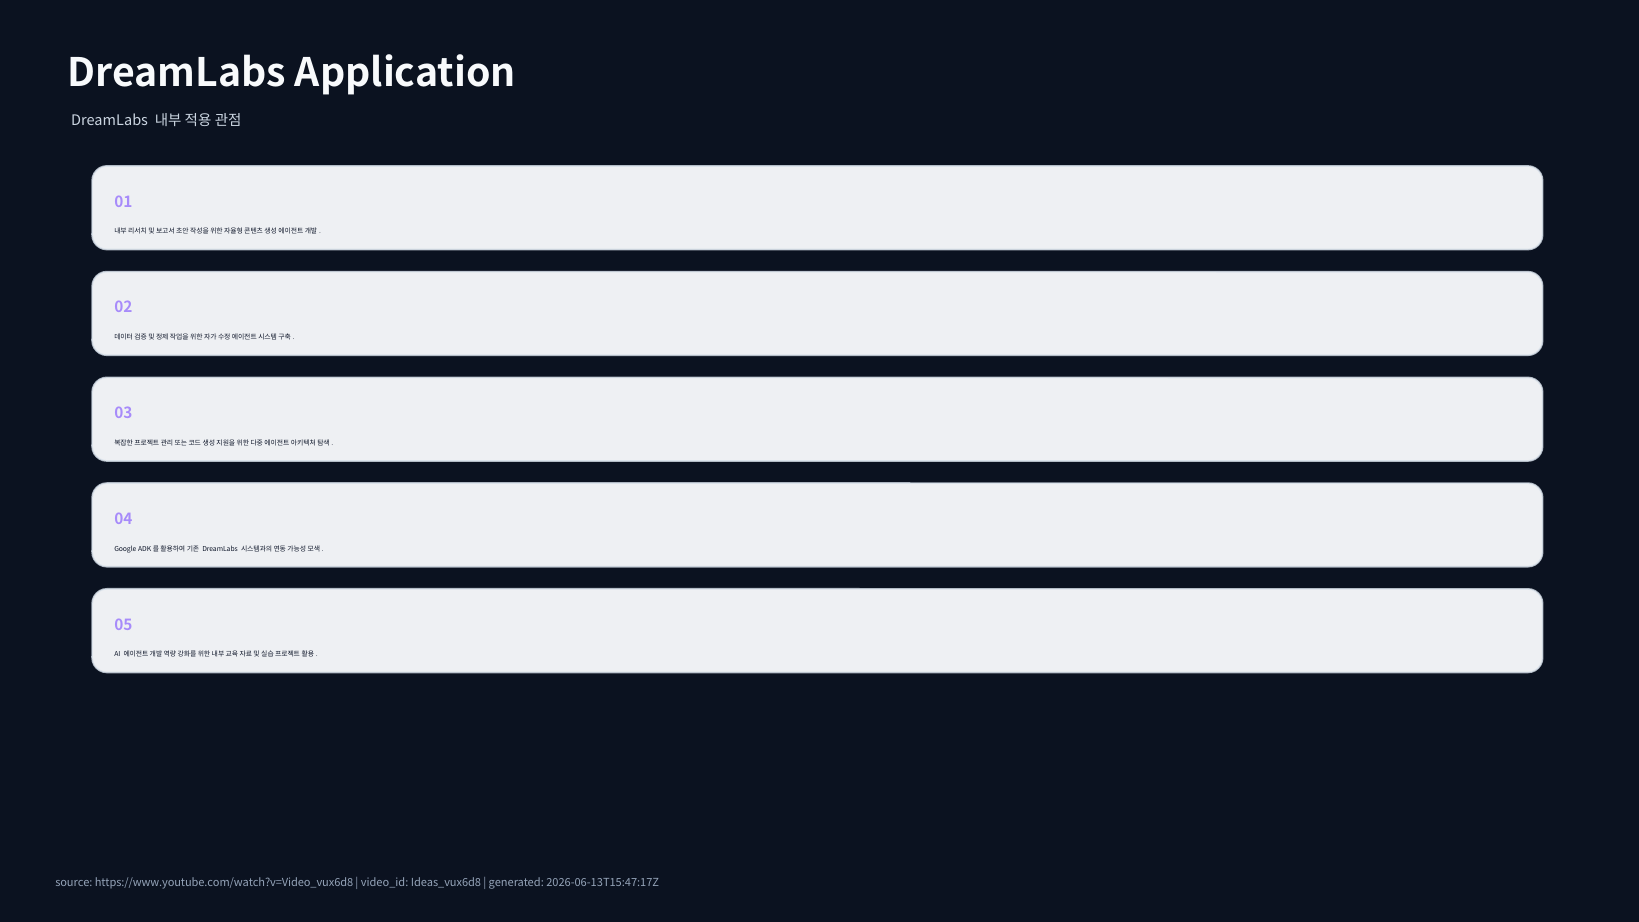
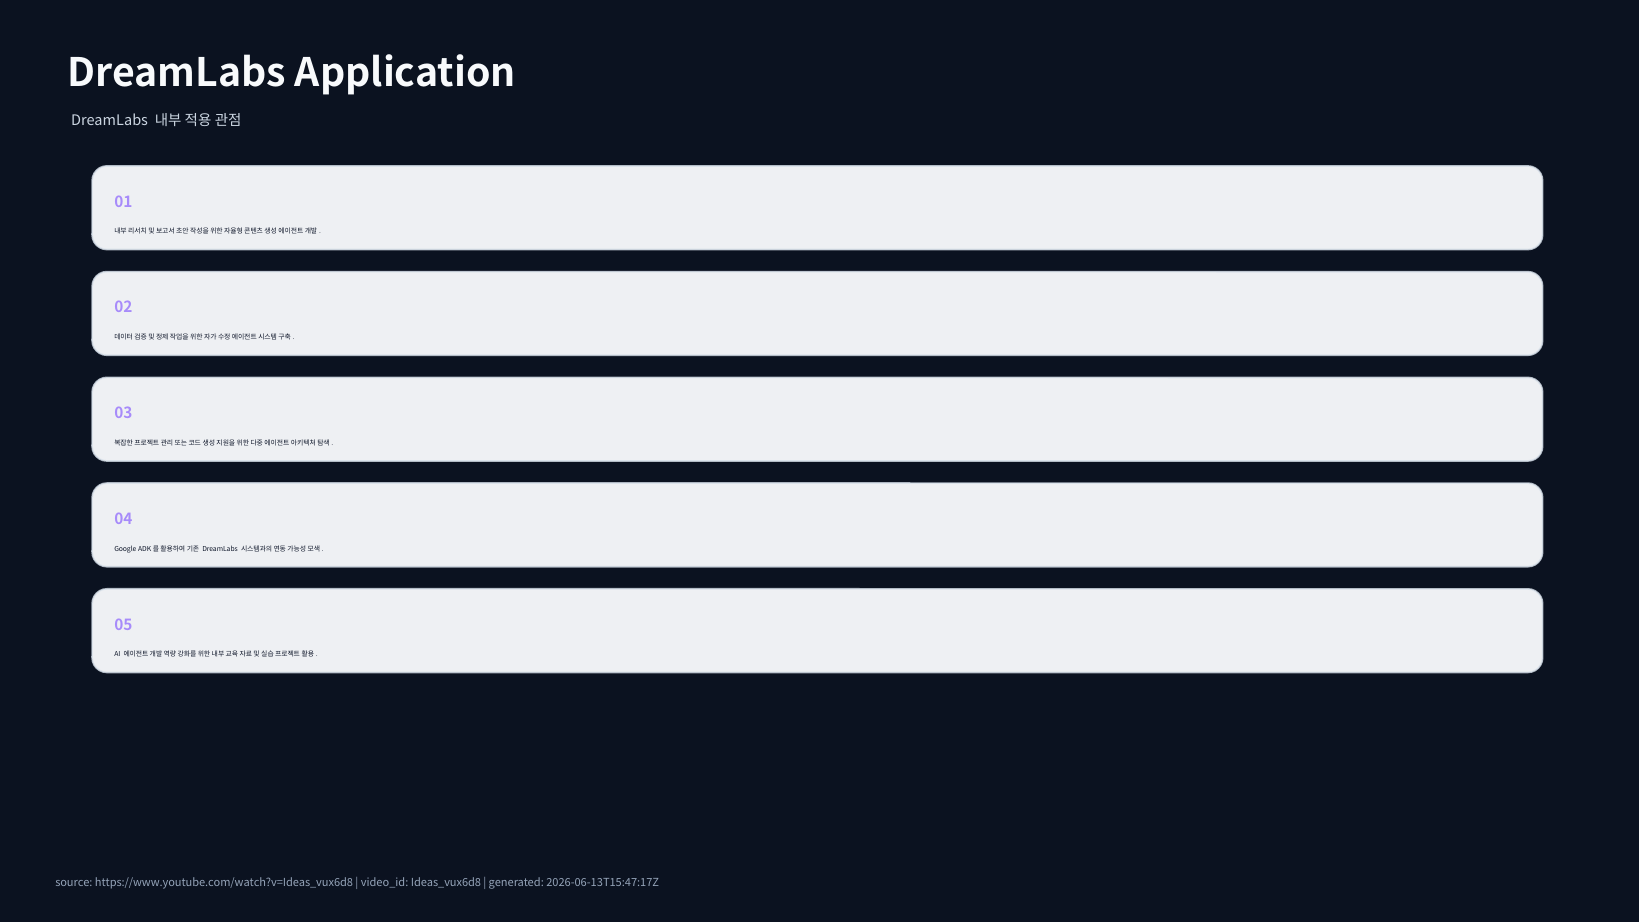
https://www.youtube.com/watch?v=Video_vux6d8: https://www.youtube.com/watch?v=Video_vux6d8 -> https://www.youtube.com/watch?v=Ideas_vux6d8 (224, 883)
